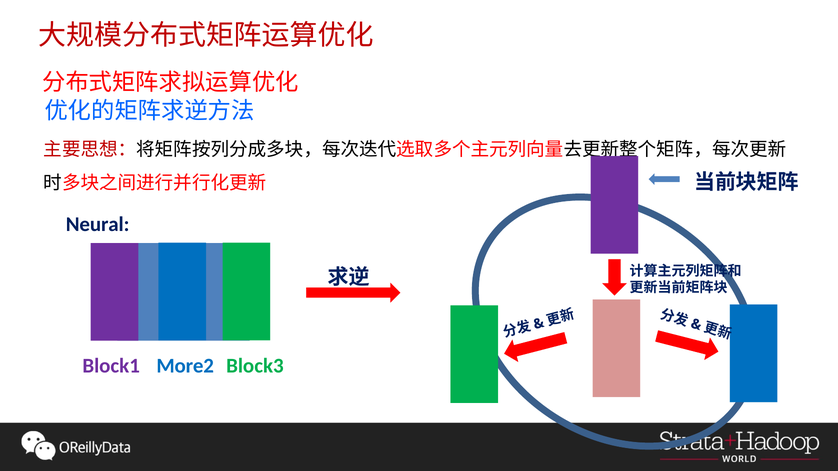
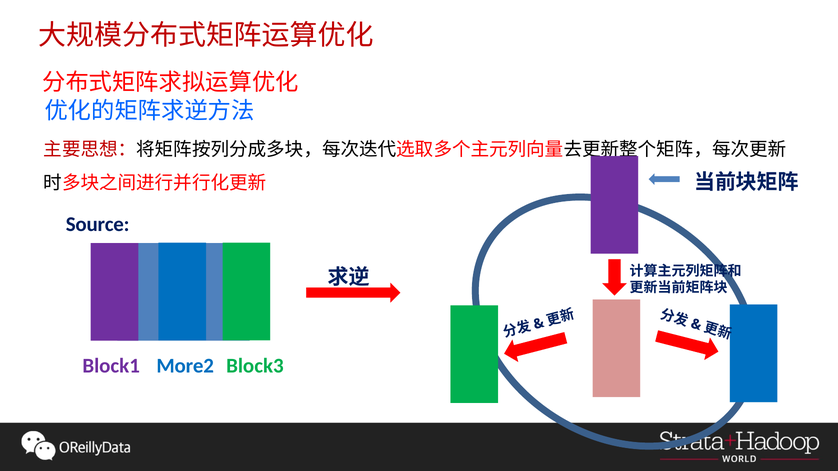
Neural: Neural -> Source (98, 225)
